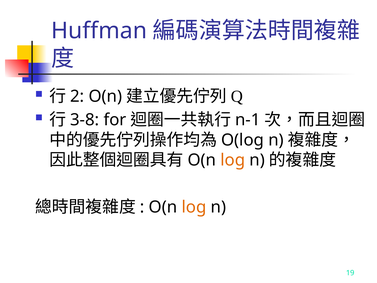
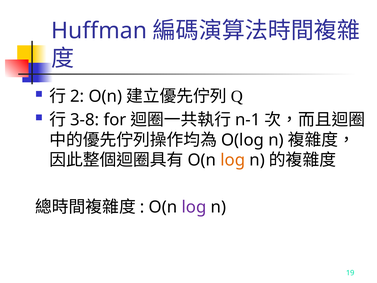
log colour: orange -> purple (194, 207)
